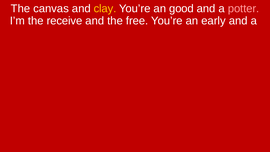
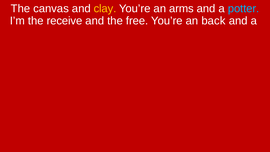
good: good -> arms (181, 9)
potter colour: pink -> light blue (244, 9)
early: early -> back (213, 21)
